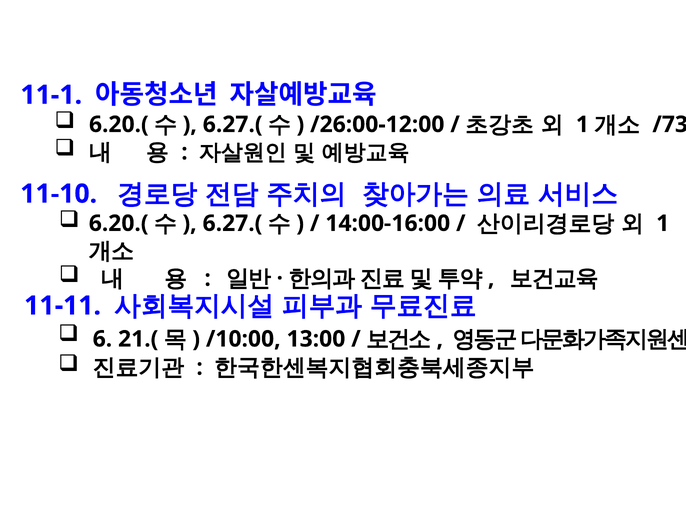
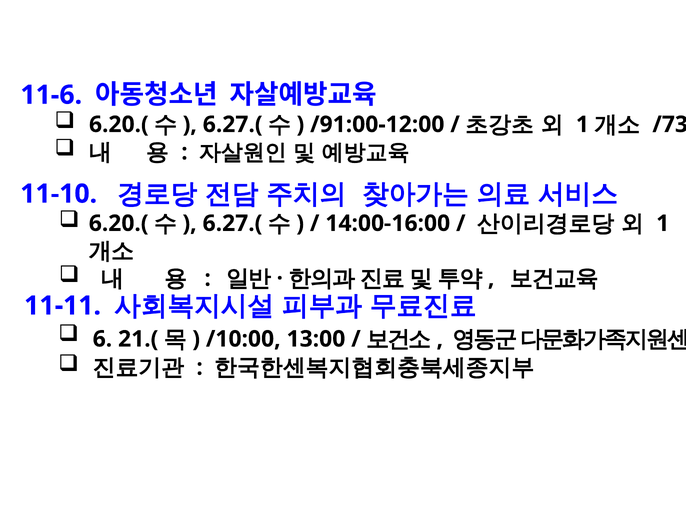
11-1: 11-1 -> 11-6 (51, 95)
/26:00-12:00: /26:00-12:00 -> /91:00-12:00 (377, 124)
